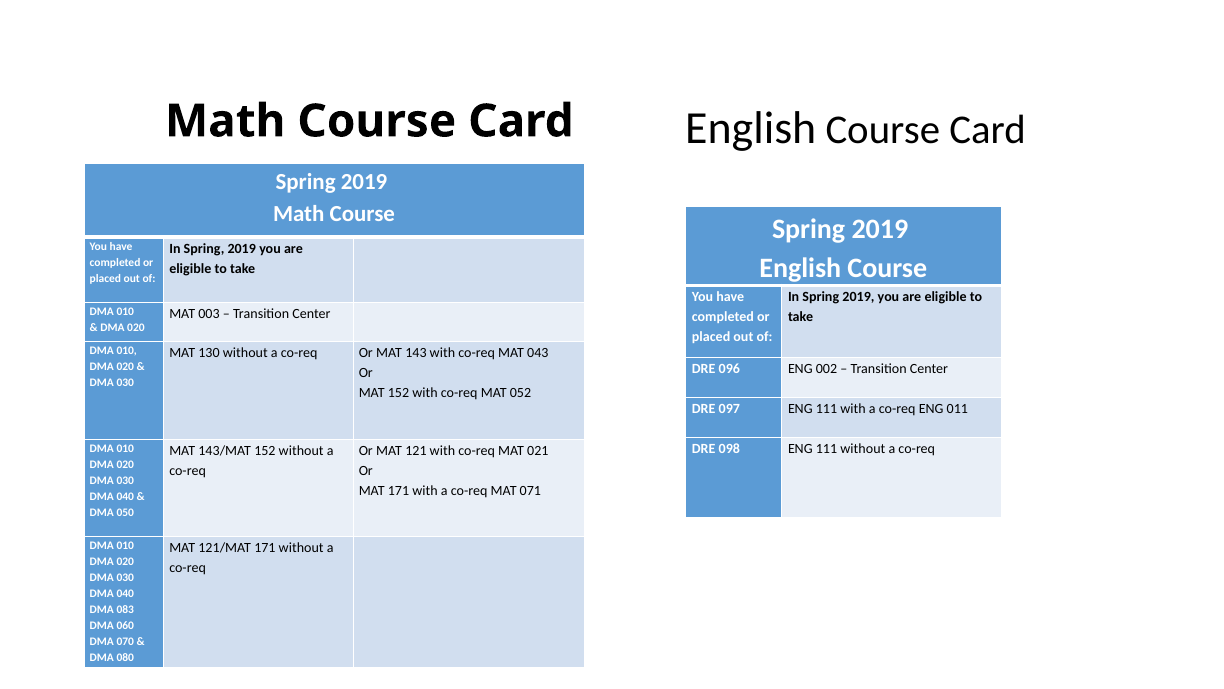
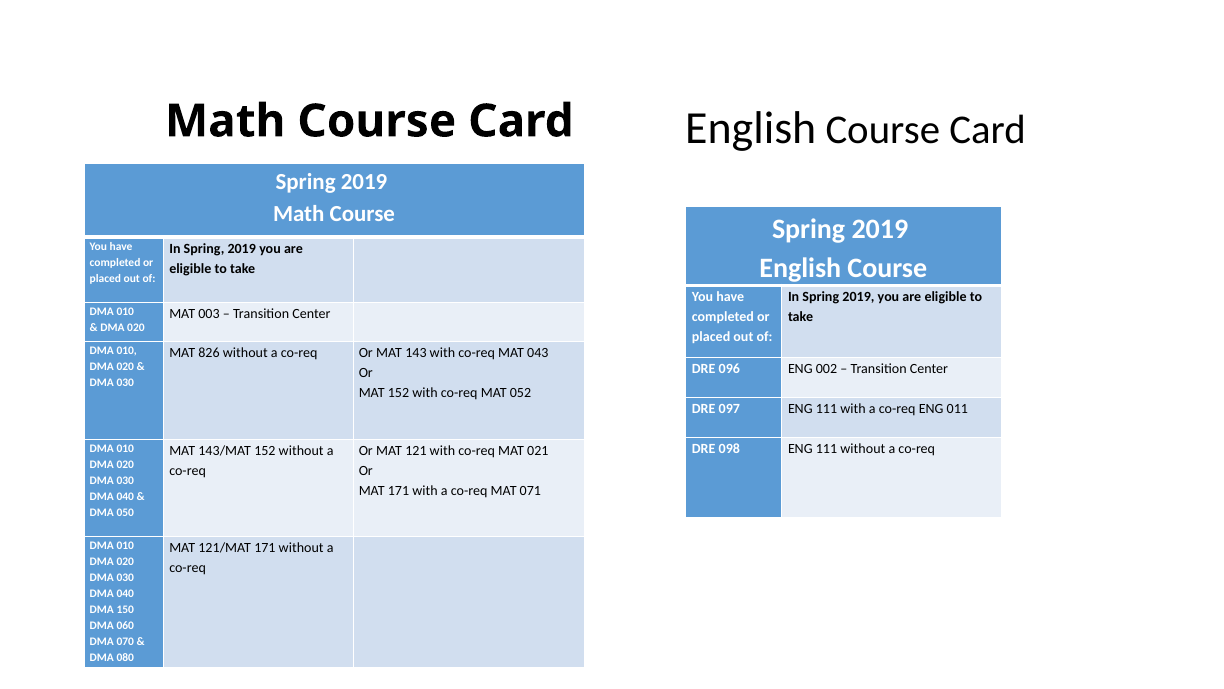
130: 130 -> 826 (209, 353)
083: 083 -> 150 (125, 609)
